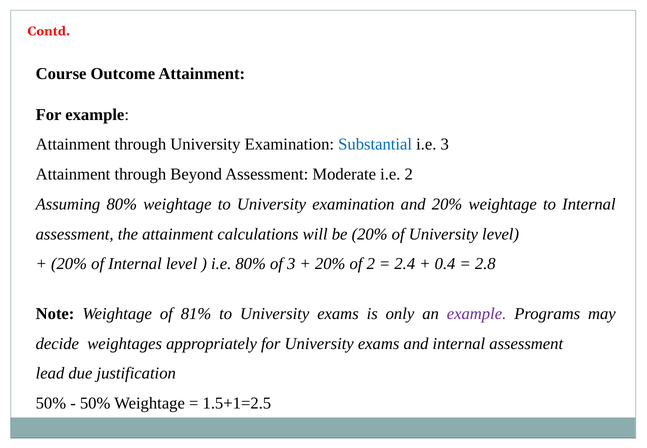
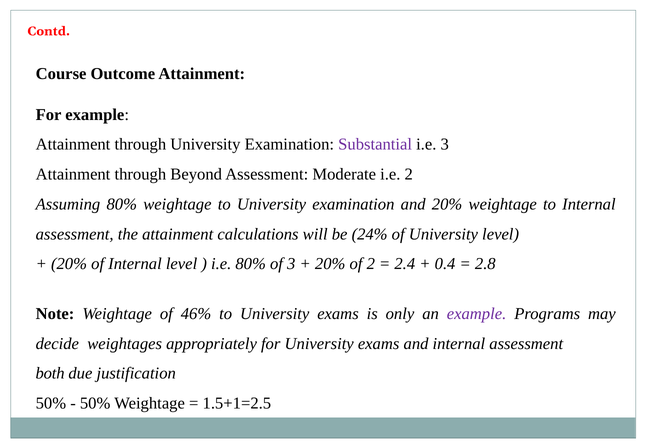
Substantial colour: blue -> purple (375, 144)
be 20%: 20% -> 24% (370, 234)
81%: 81% -> 46% (196, 314)
lead: lead -> both (50, 373)
